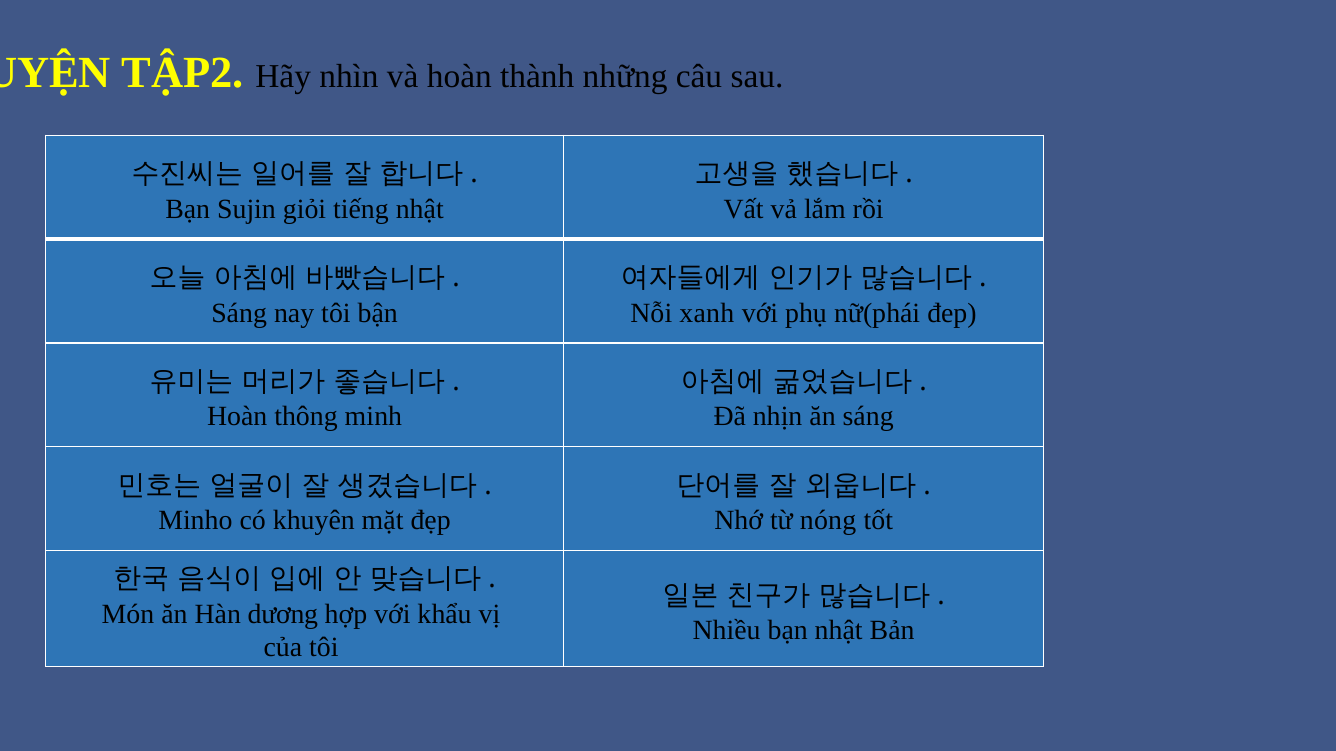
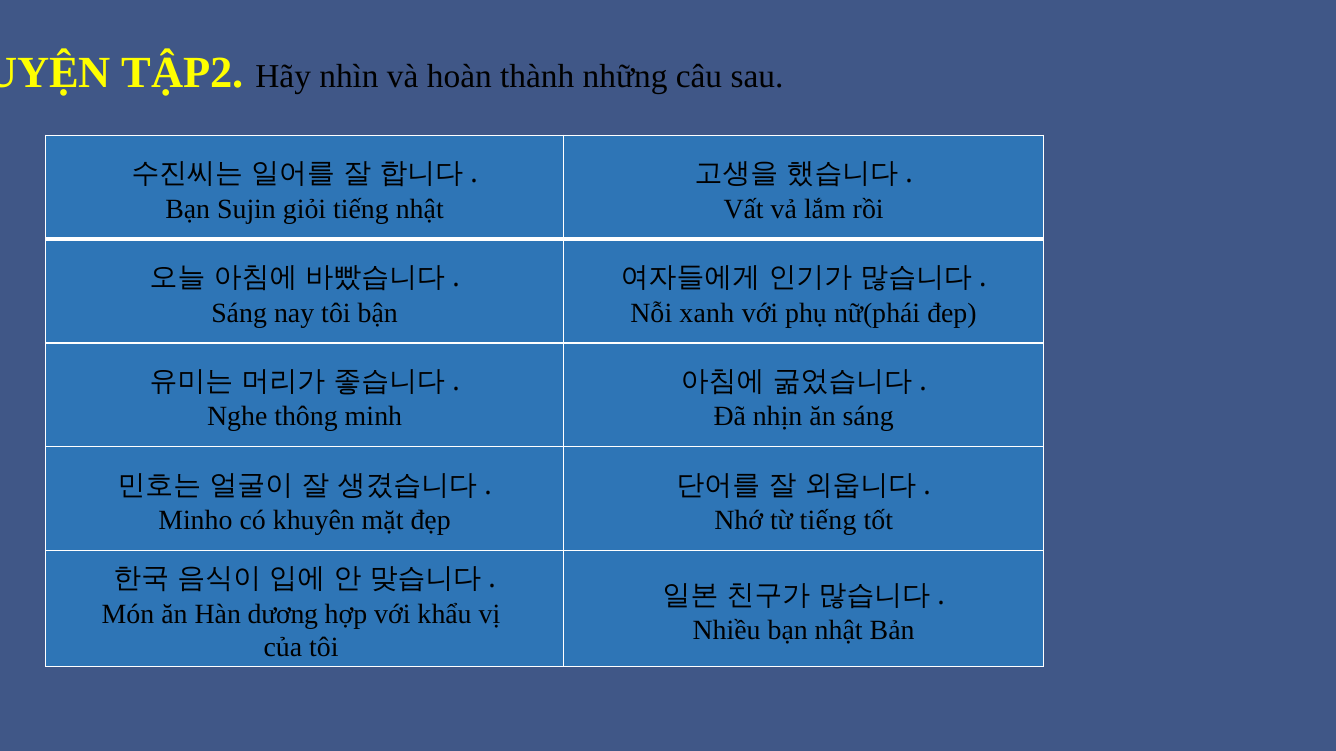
Hoàn: Hoàn -> Nghe (237, 417)
từ nóng: nóng -> tiếng (828, 521)
